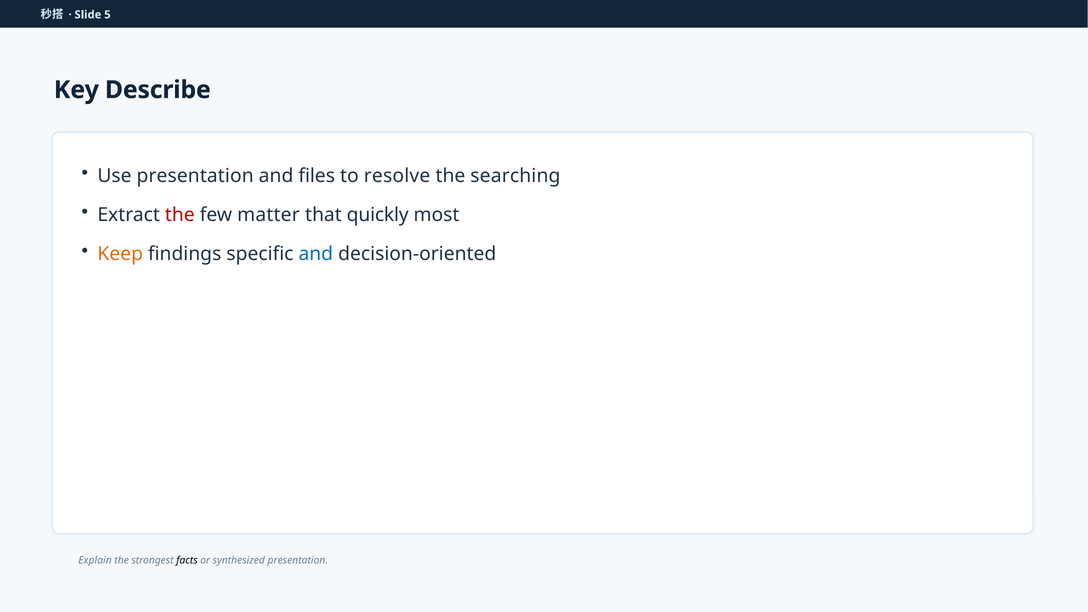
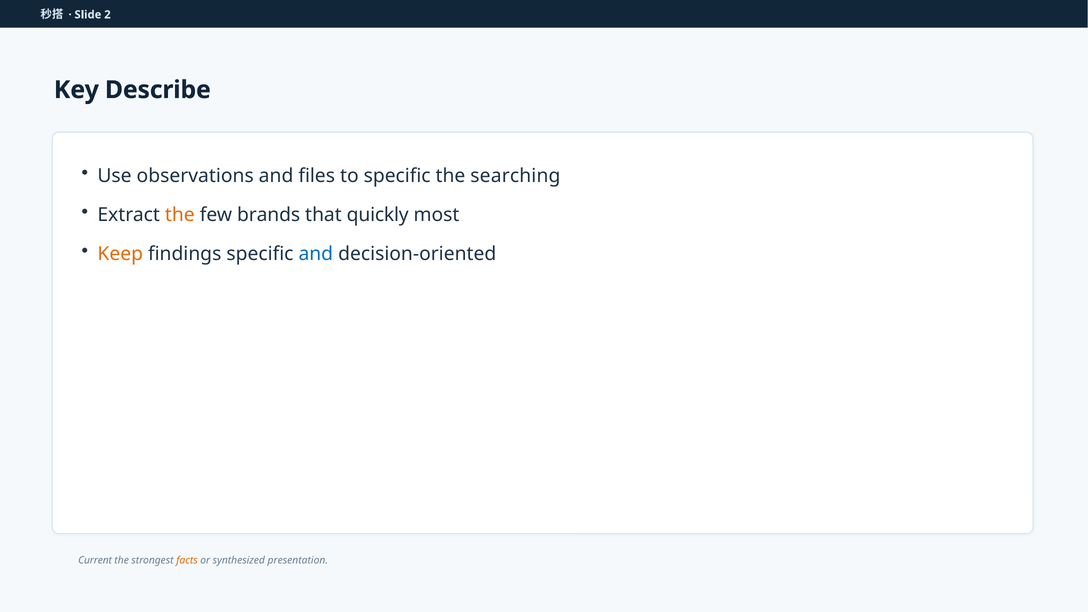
5: 5 -> 2 (107, 15)
Use presentation: presentation -> observations (195, 176)
to resolve: resolve -> specific (397, 176)
the colour: red -> orange (180, 215)
matter: matter -> brands (269, 215)
Explain: Explain -> Current (95, 560)
facts colour: black -> orange (187, 560)
